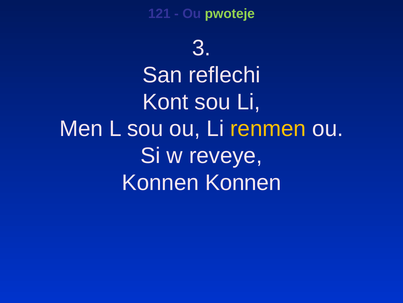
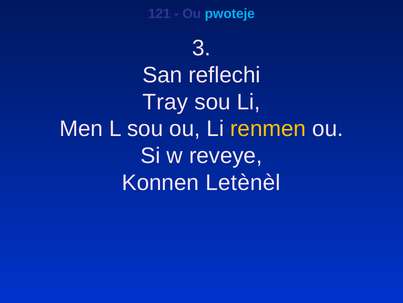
pwoteje colour: light green -> light blue (230, 14)
Kont: Kont -> Tray (165, 102)
Konnen Konnen: Konnen -> Letènèl (243, 182)
